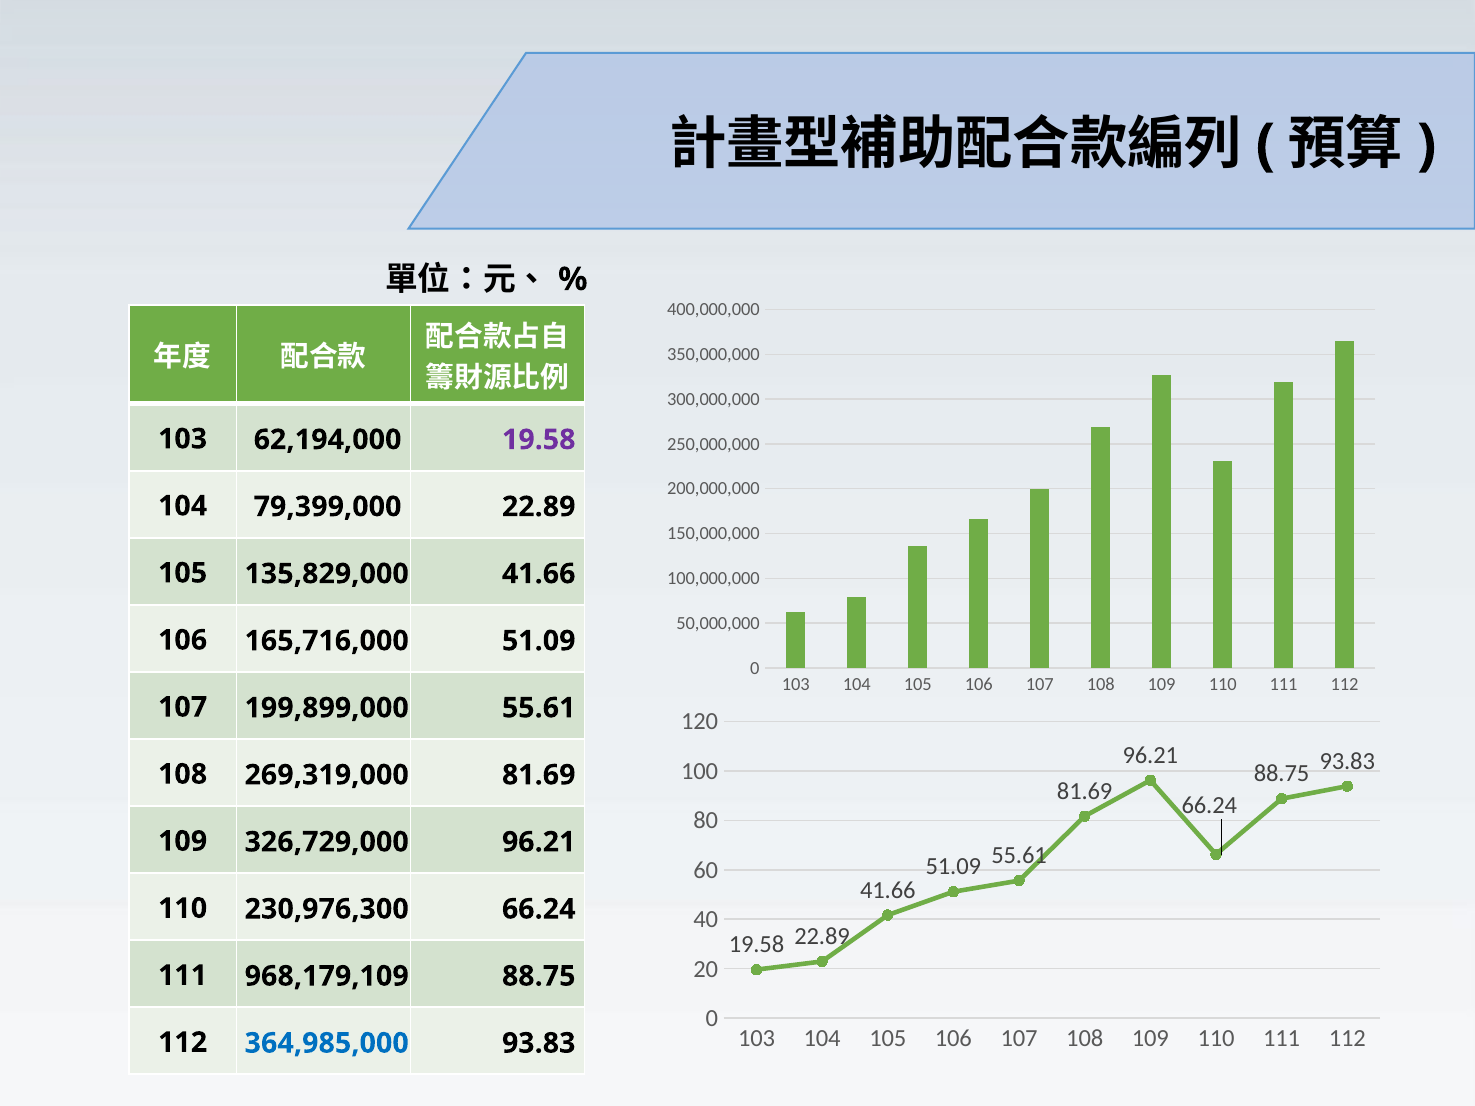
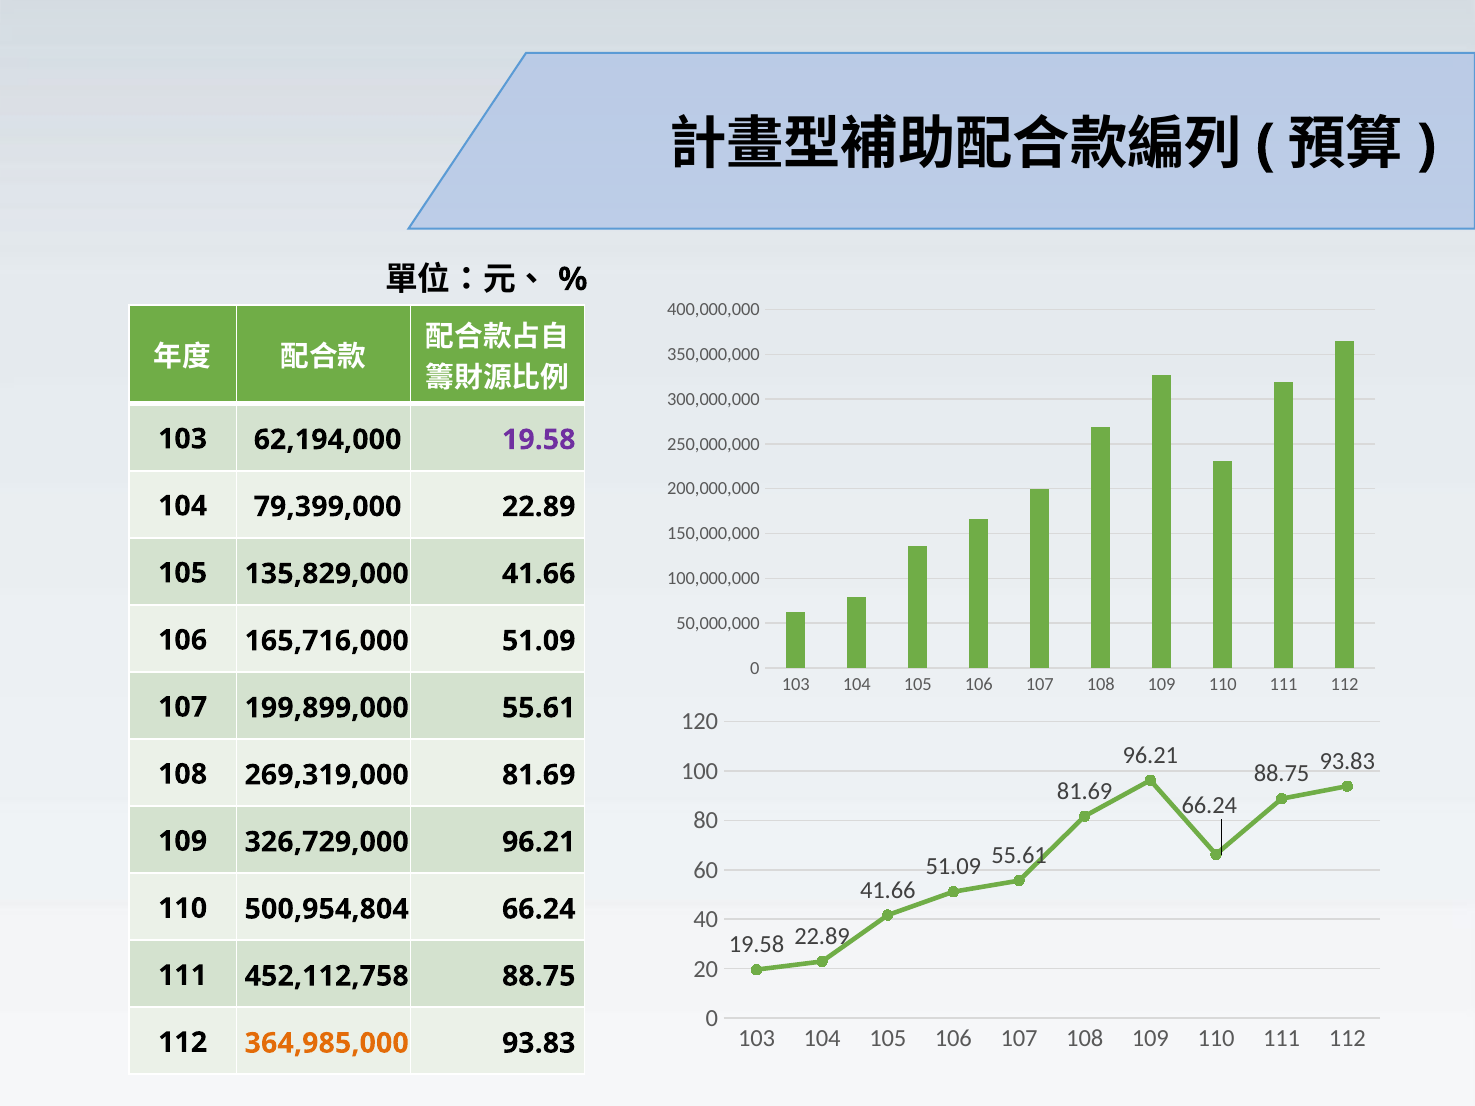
230,976,300: 230,976,300 -> 500,954,804 (327, 909)
968,179,109: 968,179,109 -> 452,112,758 (327, 976)
364,985,000 colour: blue -> orange (327, 1043)
